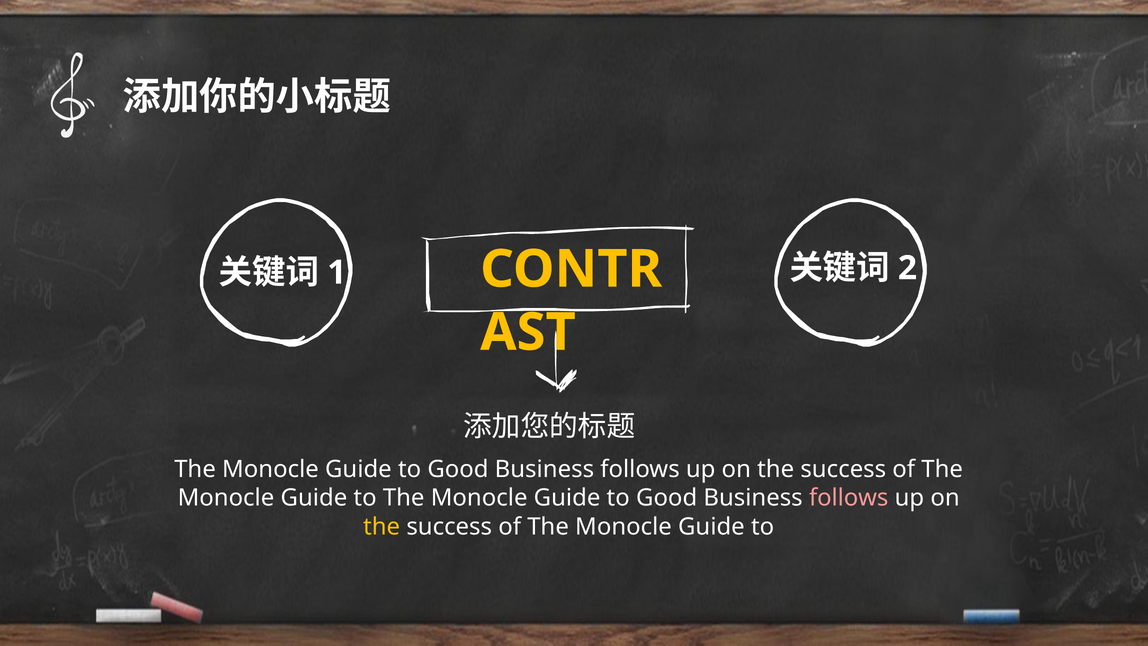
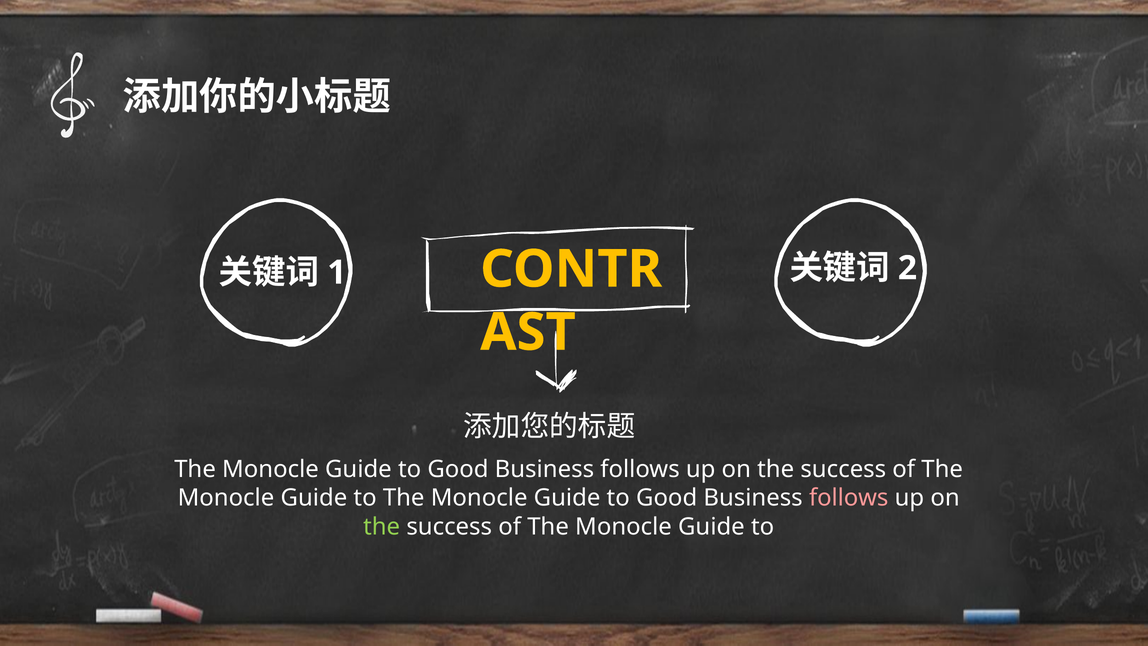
the colour: yellow -> light green (382, 527)
